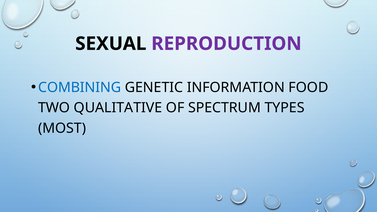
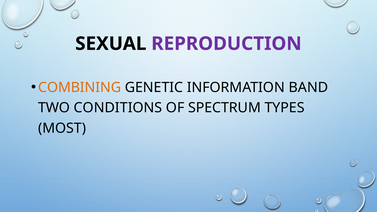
COMBINING colour: blue -> orange (80, 87)
FOOD: FOOD -> BAND (308, 87)
QUALITATIVE: QUALITATIVE -> CONDITIONS (118, 108)
